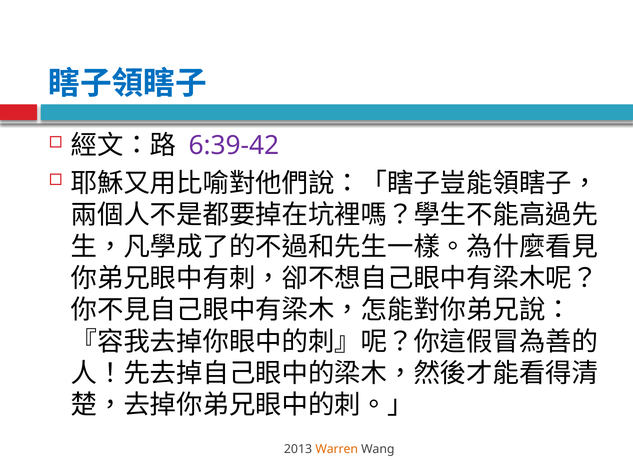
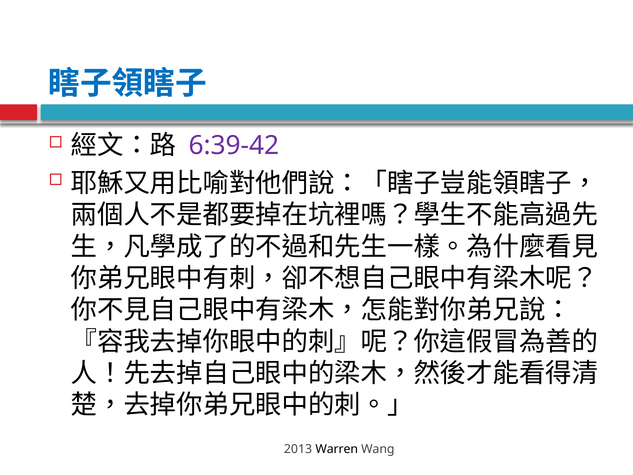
Warren colour: orange -> black (337, 449)
